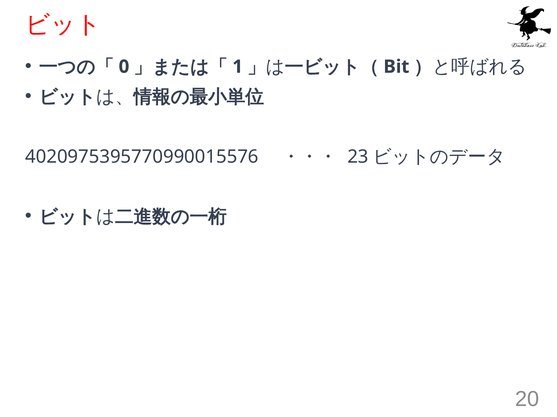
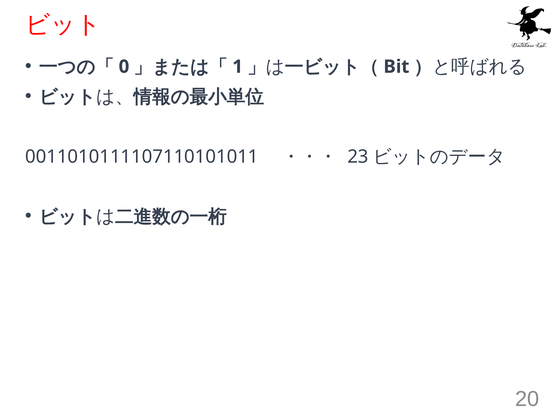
4020975395770990015576: 4020975395770990015576 -> 0011010111107110101011 (142, 157)
